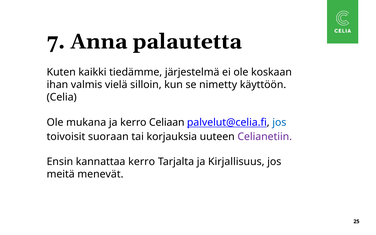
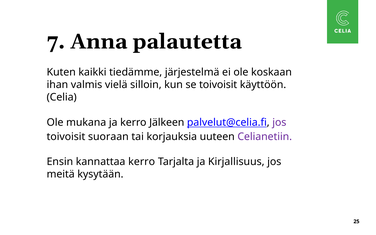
se nimetty: nimetty -> toivoisit (218, 85)
Celiaan: Celiaan -> Jälkeen (167, 122)
jos colour: blue -> purple (279, 122)
menevät: menevät -> kysytään (100, 174)
